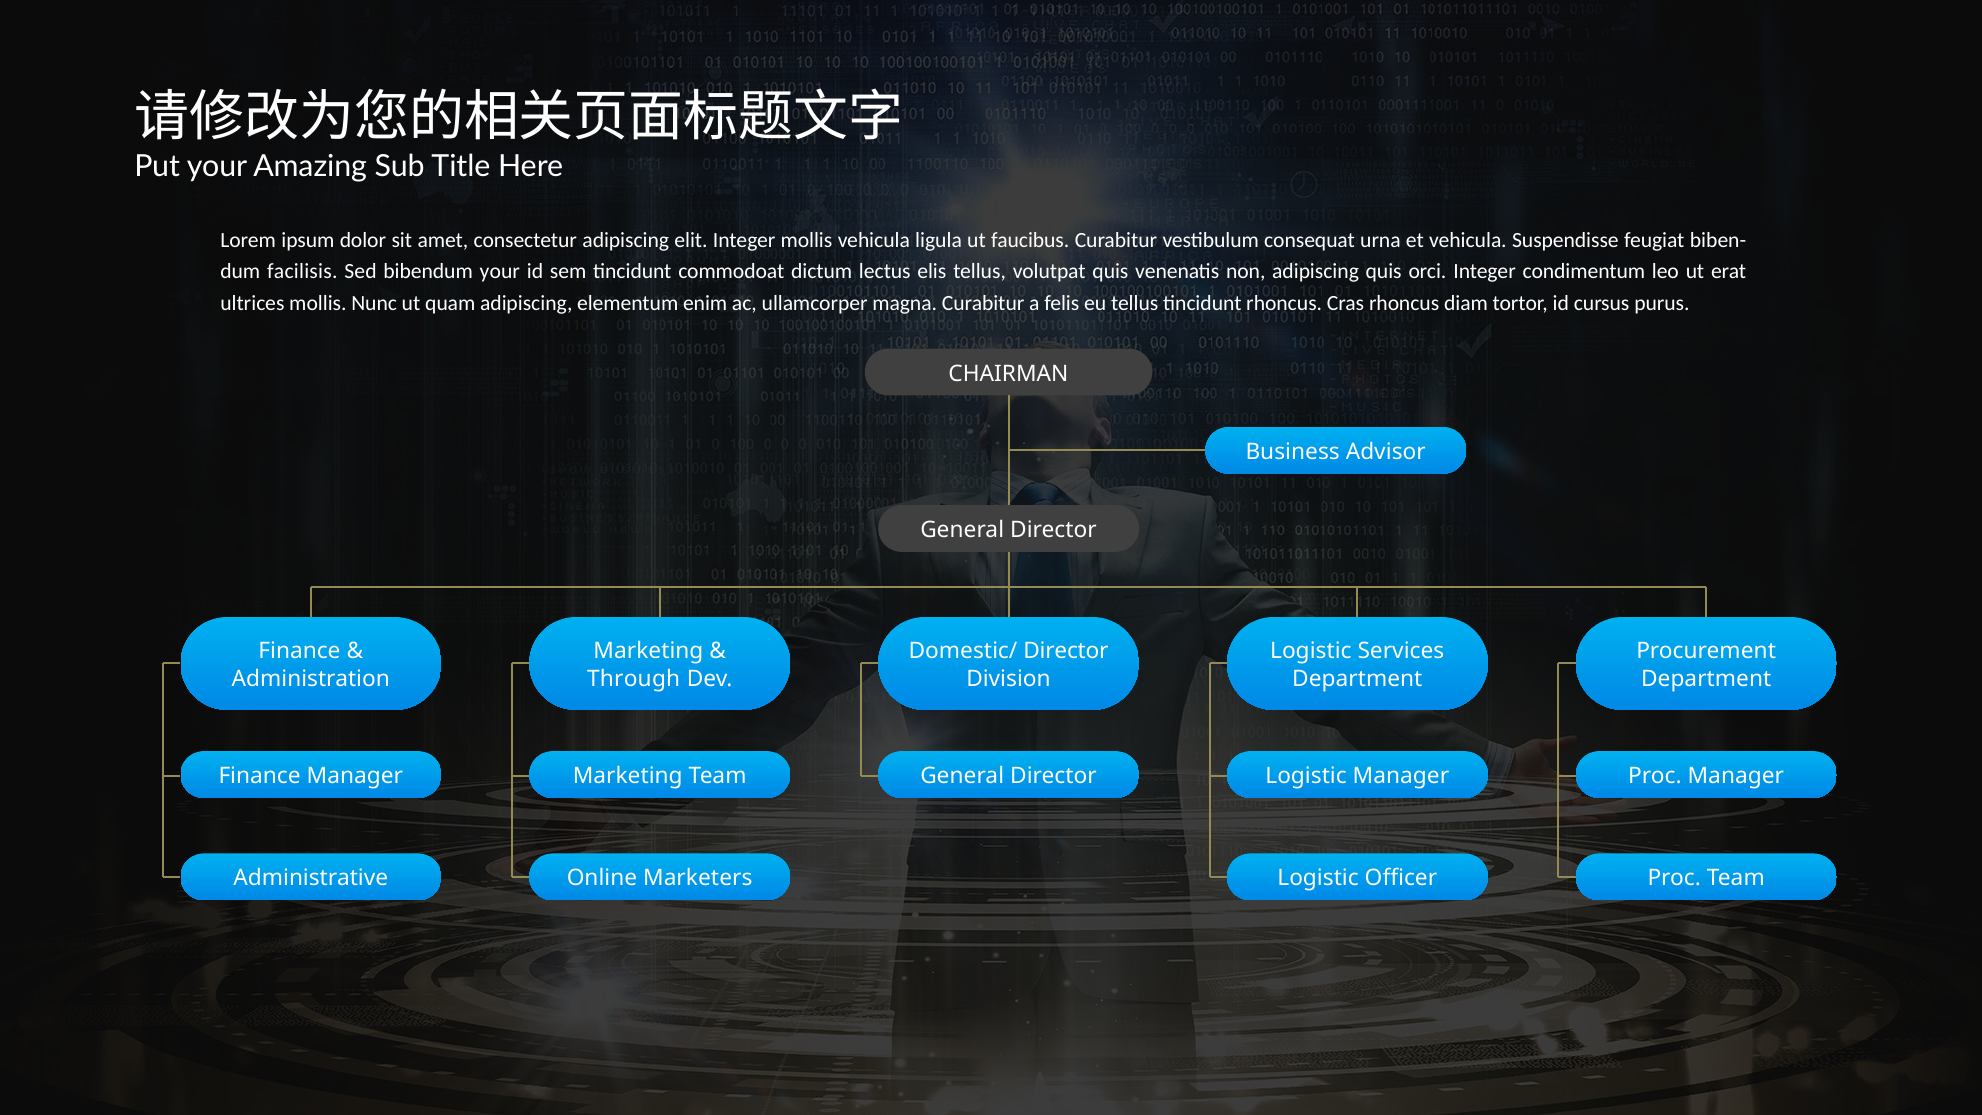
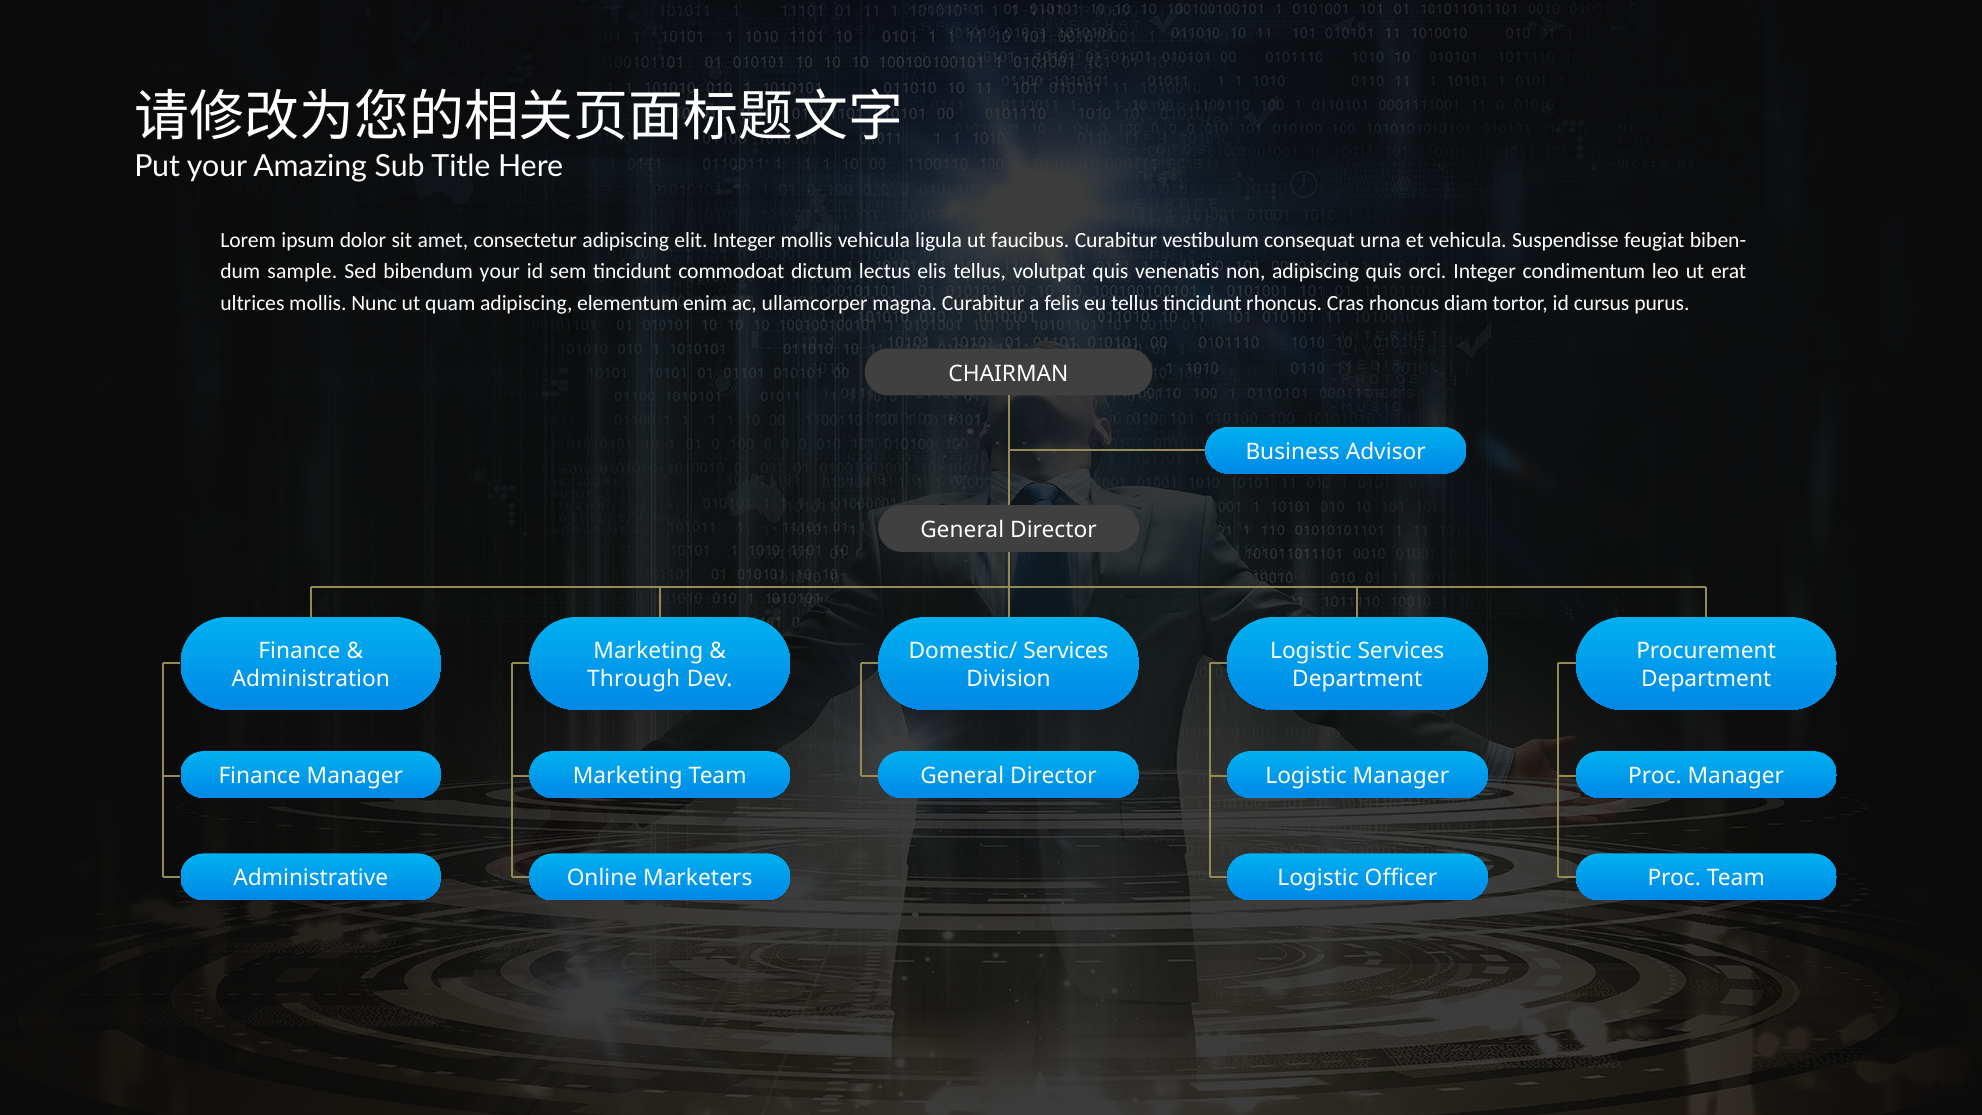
facilisis: facilisis -> sample (302, 272)
Domestic/ Director: Director -> Services (1066, 651)
